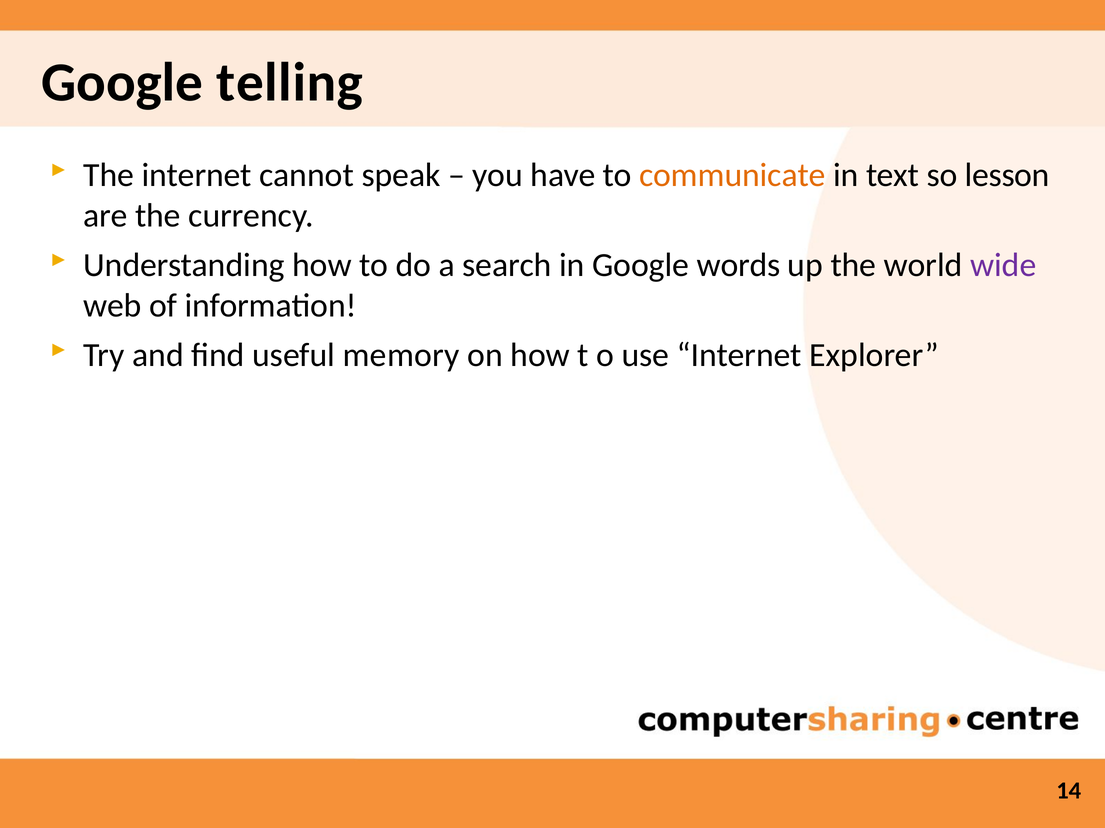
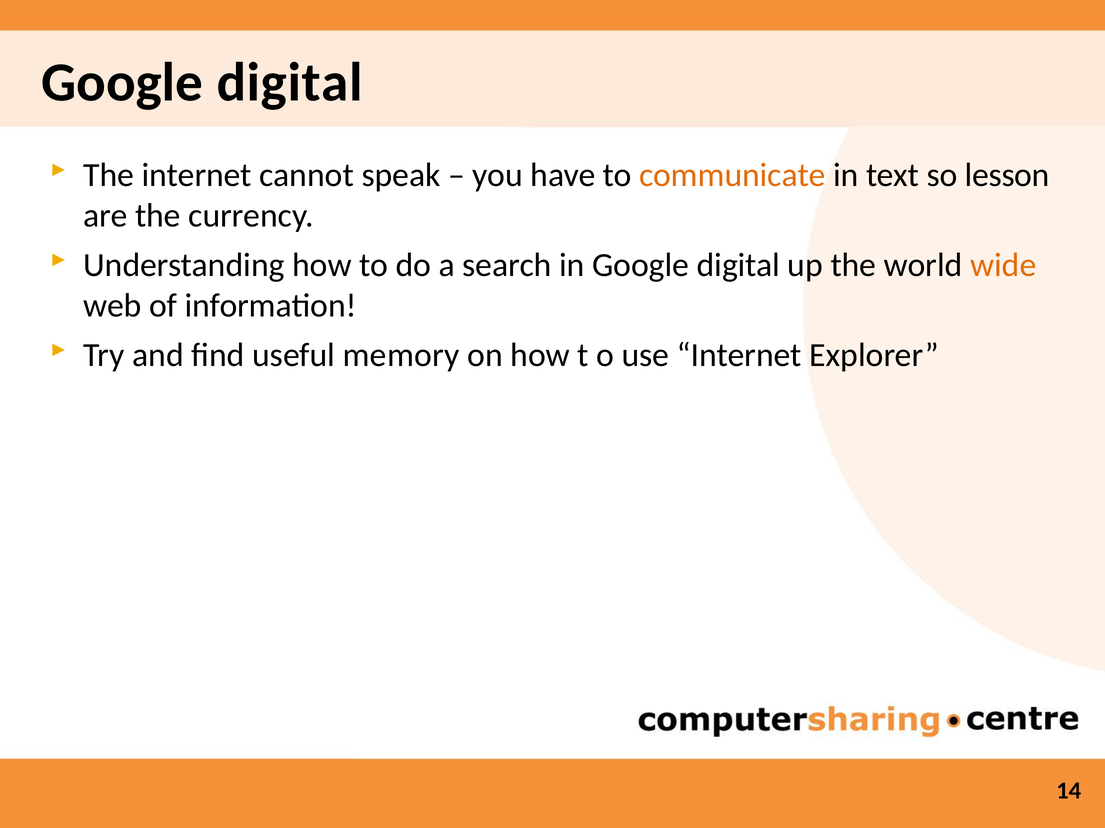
telling: telling -> digital (290, 83)
in Google words: words -> digital (738, 265)
wide colour: purple -> orange (1003, 265)
